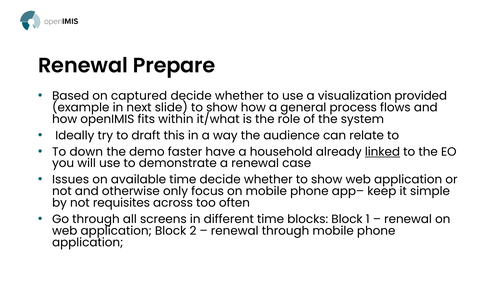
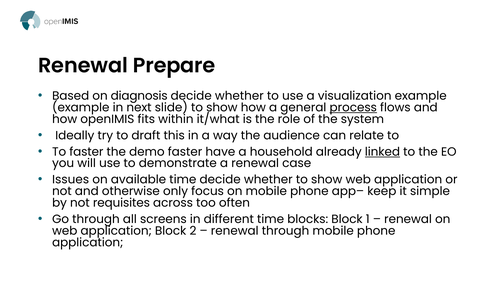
captured: captured -> diagnosis (139, 96)
visualization provided: provided -> example (421, 96)
process underline: none -> present (353, 107)
To down: down -> faster (86, 152)
